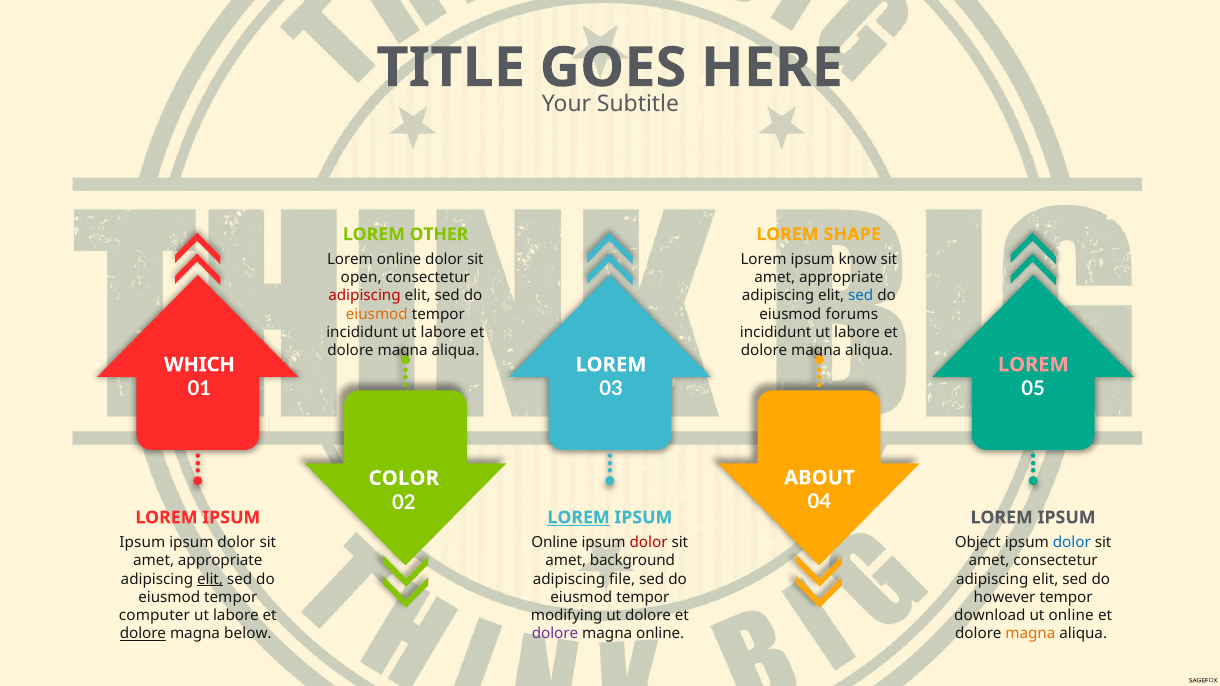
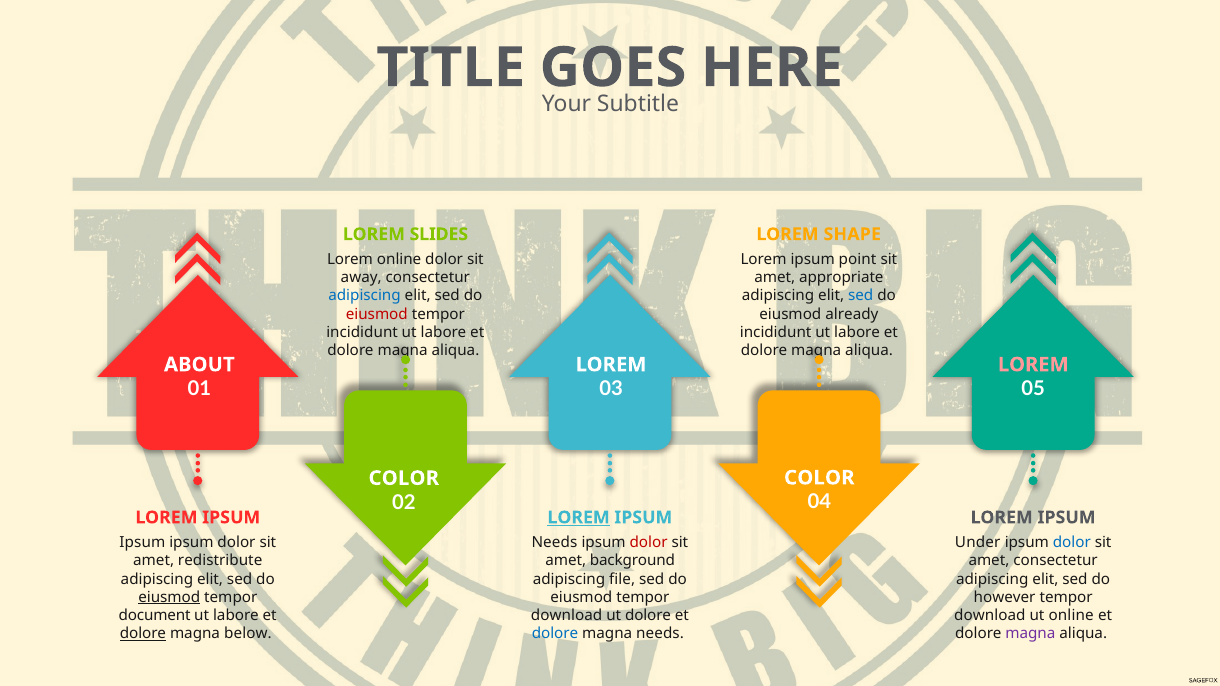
OTHER: OTHER -> SLIDES (439, 234)
know: know -> point (858, 259)
open: open -> away (361, 278)
adipiscing colour: red -> blue (365, 296)
eiusmod colour: orange -> red (377, 314)
forums: forums -> already (852, 314)
WHICH: WHICH -> ABOUT (199, 365)
ABOUT: ABOUT -> COLOR (819, 478)
Online: Online -> Needs (554, 543)
Object: Object -> Under (978, 543)
appropriate: appropriate -> redistribute (220, 561)
elit underline: present -> none (210, 579)
eiusmod underline: none -> present (169, 598)
computer: computer -> document (155, 616)
modifying: modifying -> download (567, 616)
dolore colour: purple -> blue (555, 634)
magna online: online -> needs (660, 634)
magna colour: orange -> purple (1030, 634)
